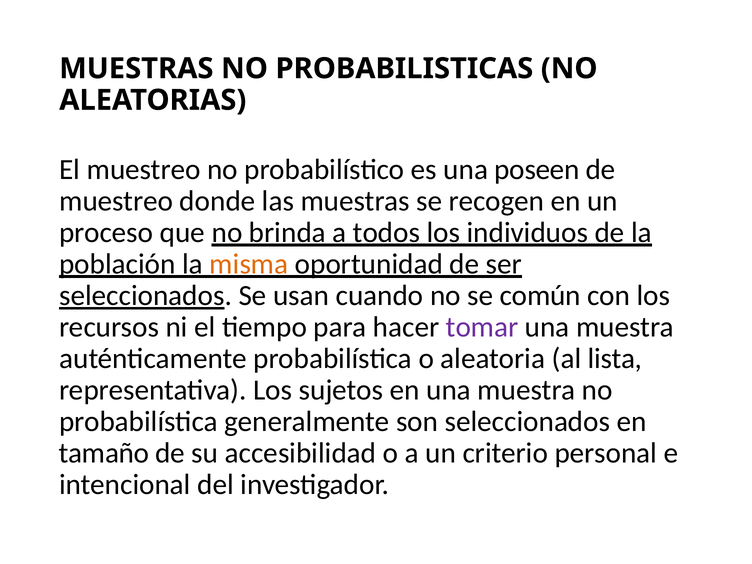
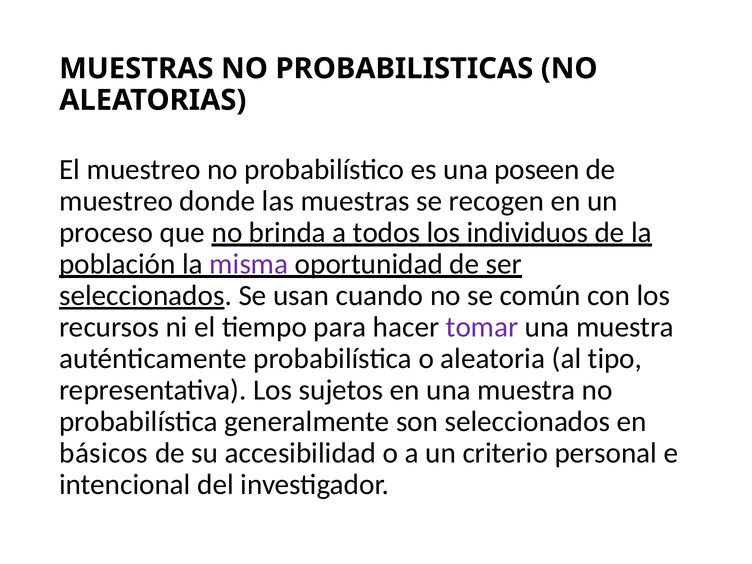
misma colour: orange -> purple (249, 264)
lista: lista -> tipo (615, 359)
tamaño: tamaño -> básicos (104, 453)
